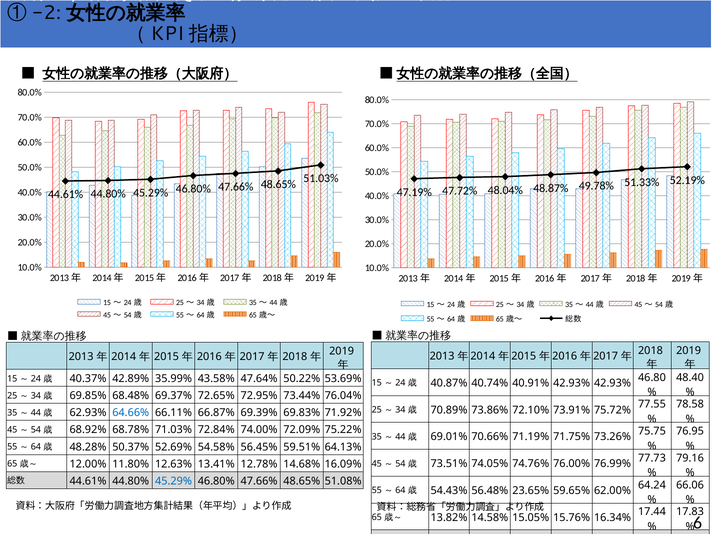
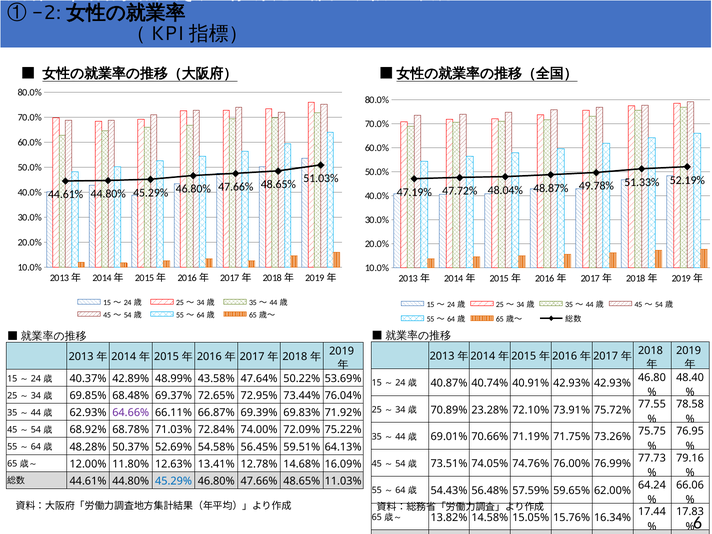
35.99%: 35.99% -> 48.99% (173, 379)
73.86%: 73.86% -> 23.28% (490, 410)
64.66% colour: blue -> purple (131, 413)
51.08%: 51.08% -> 11.03% (343, 481)
23.65%: 23.65% -> 57.59% (531, 491)
